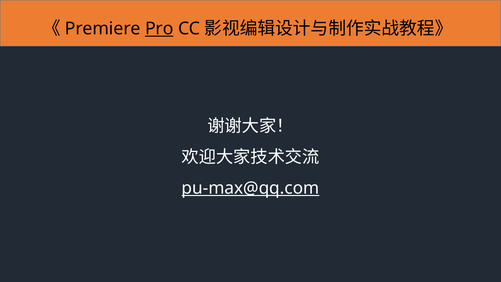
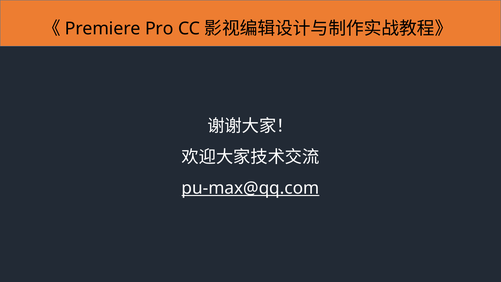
Pro underline: present -> none (159, 28)
